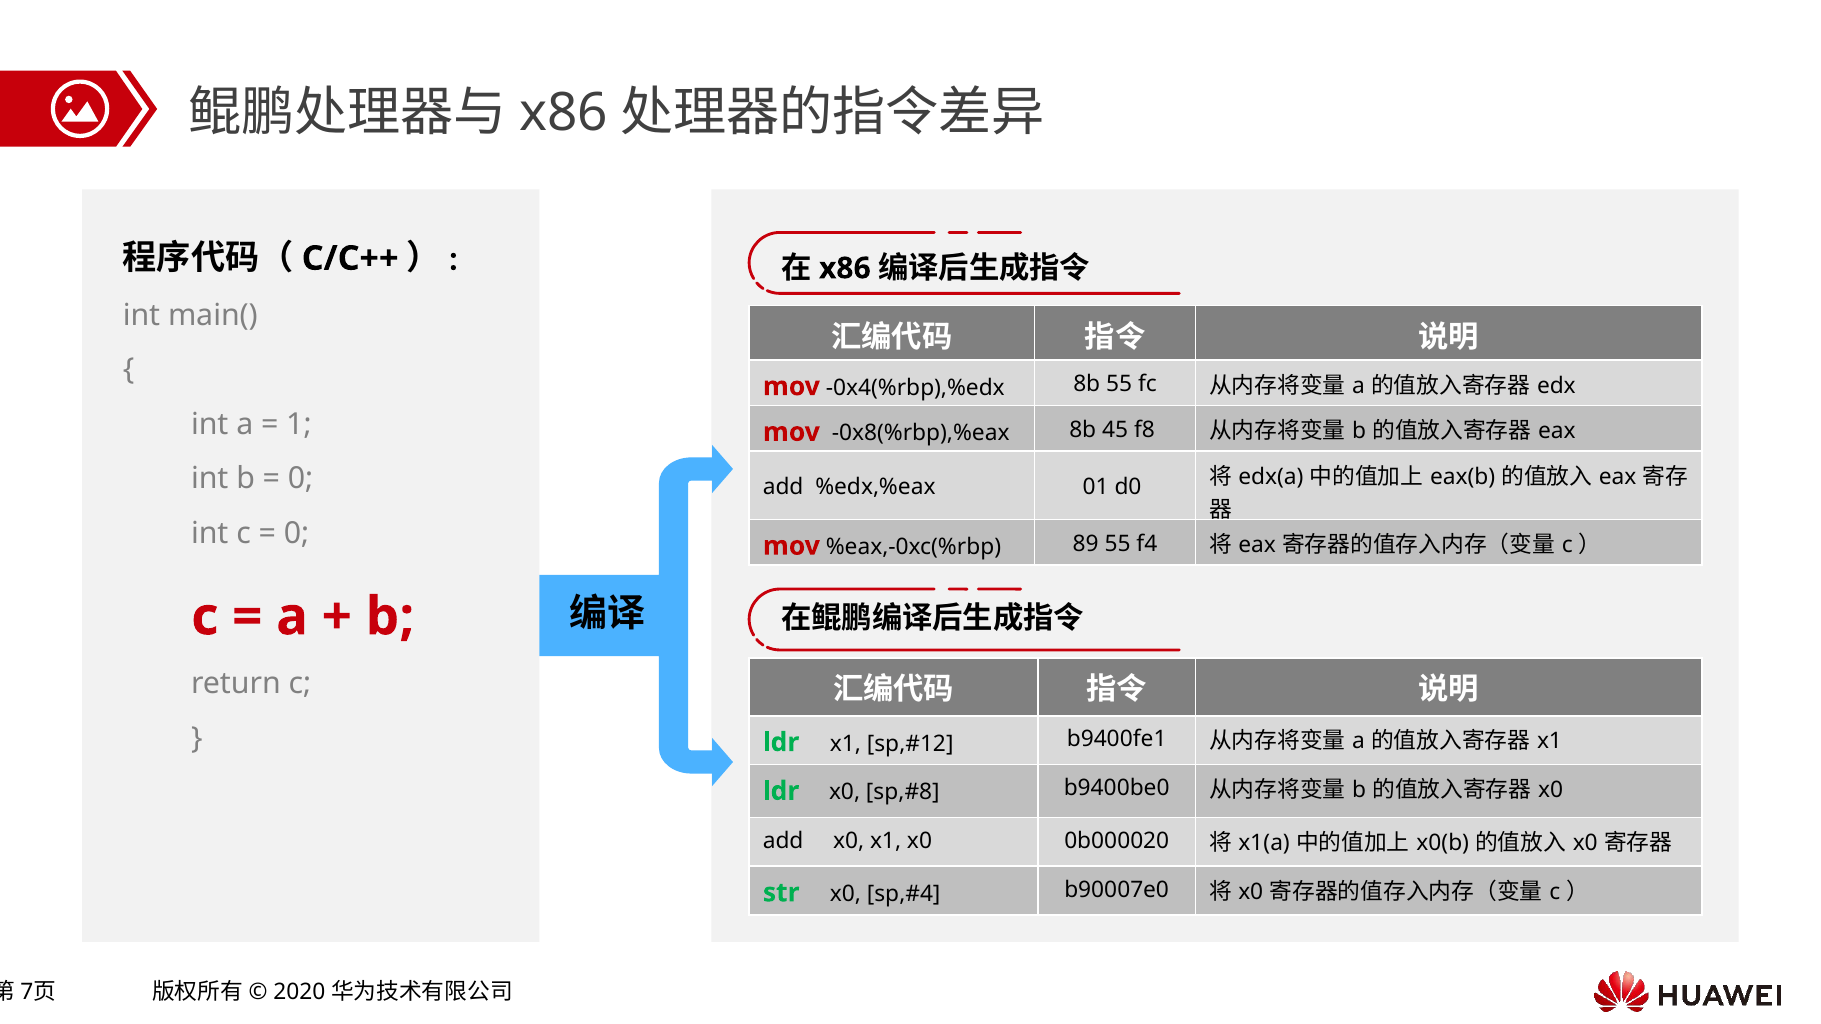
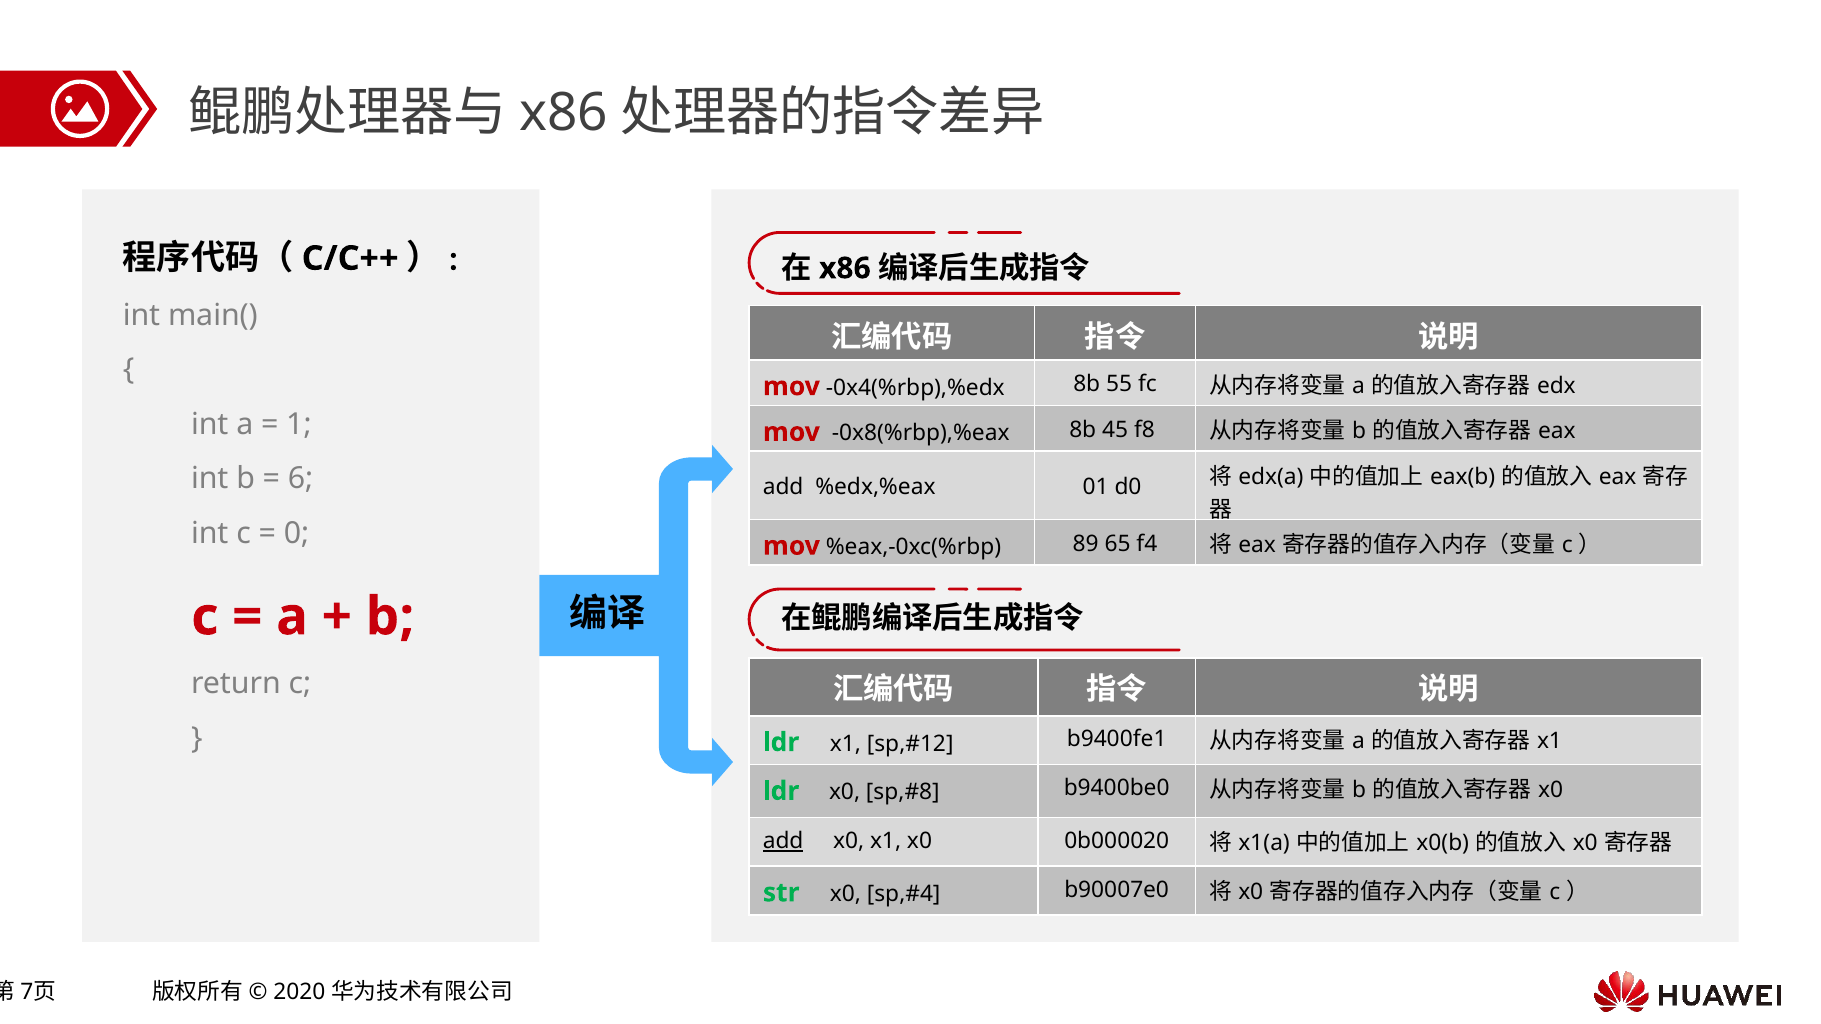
0: 0 -> 6 (301, 479)
89 55: 55 -> 65 (1118, 544)
add underline: none -> present (783, 841)
